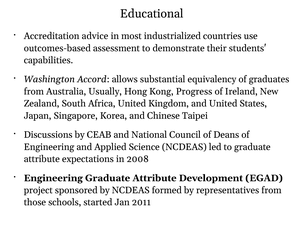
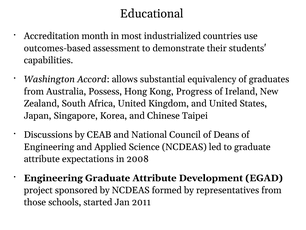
advice: advice -> month (95, 36)
Usually: Usually -> Possess (105, 91)
